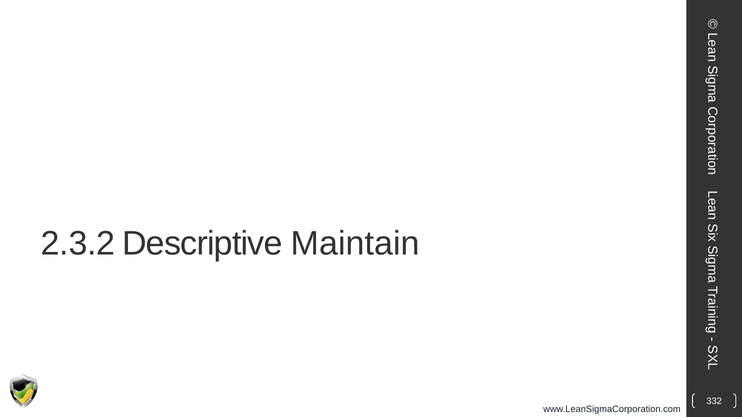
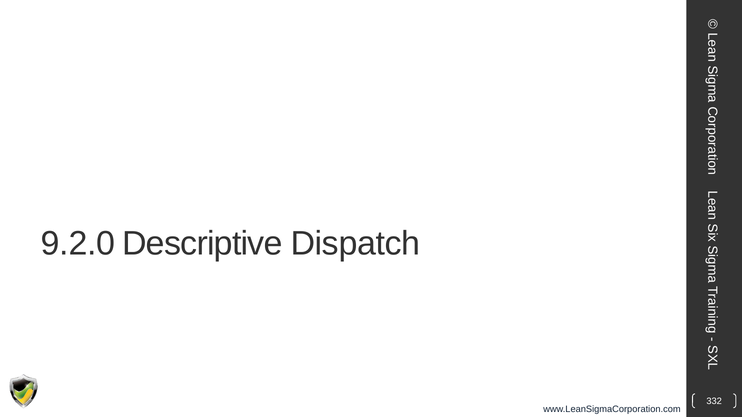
2.3.2: 2.3.2 -> 9.2.0 (78, 244)
Maintain: Maintain -> Dispatch (355, 244)
